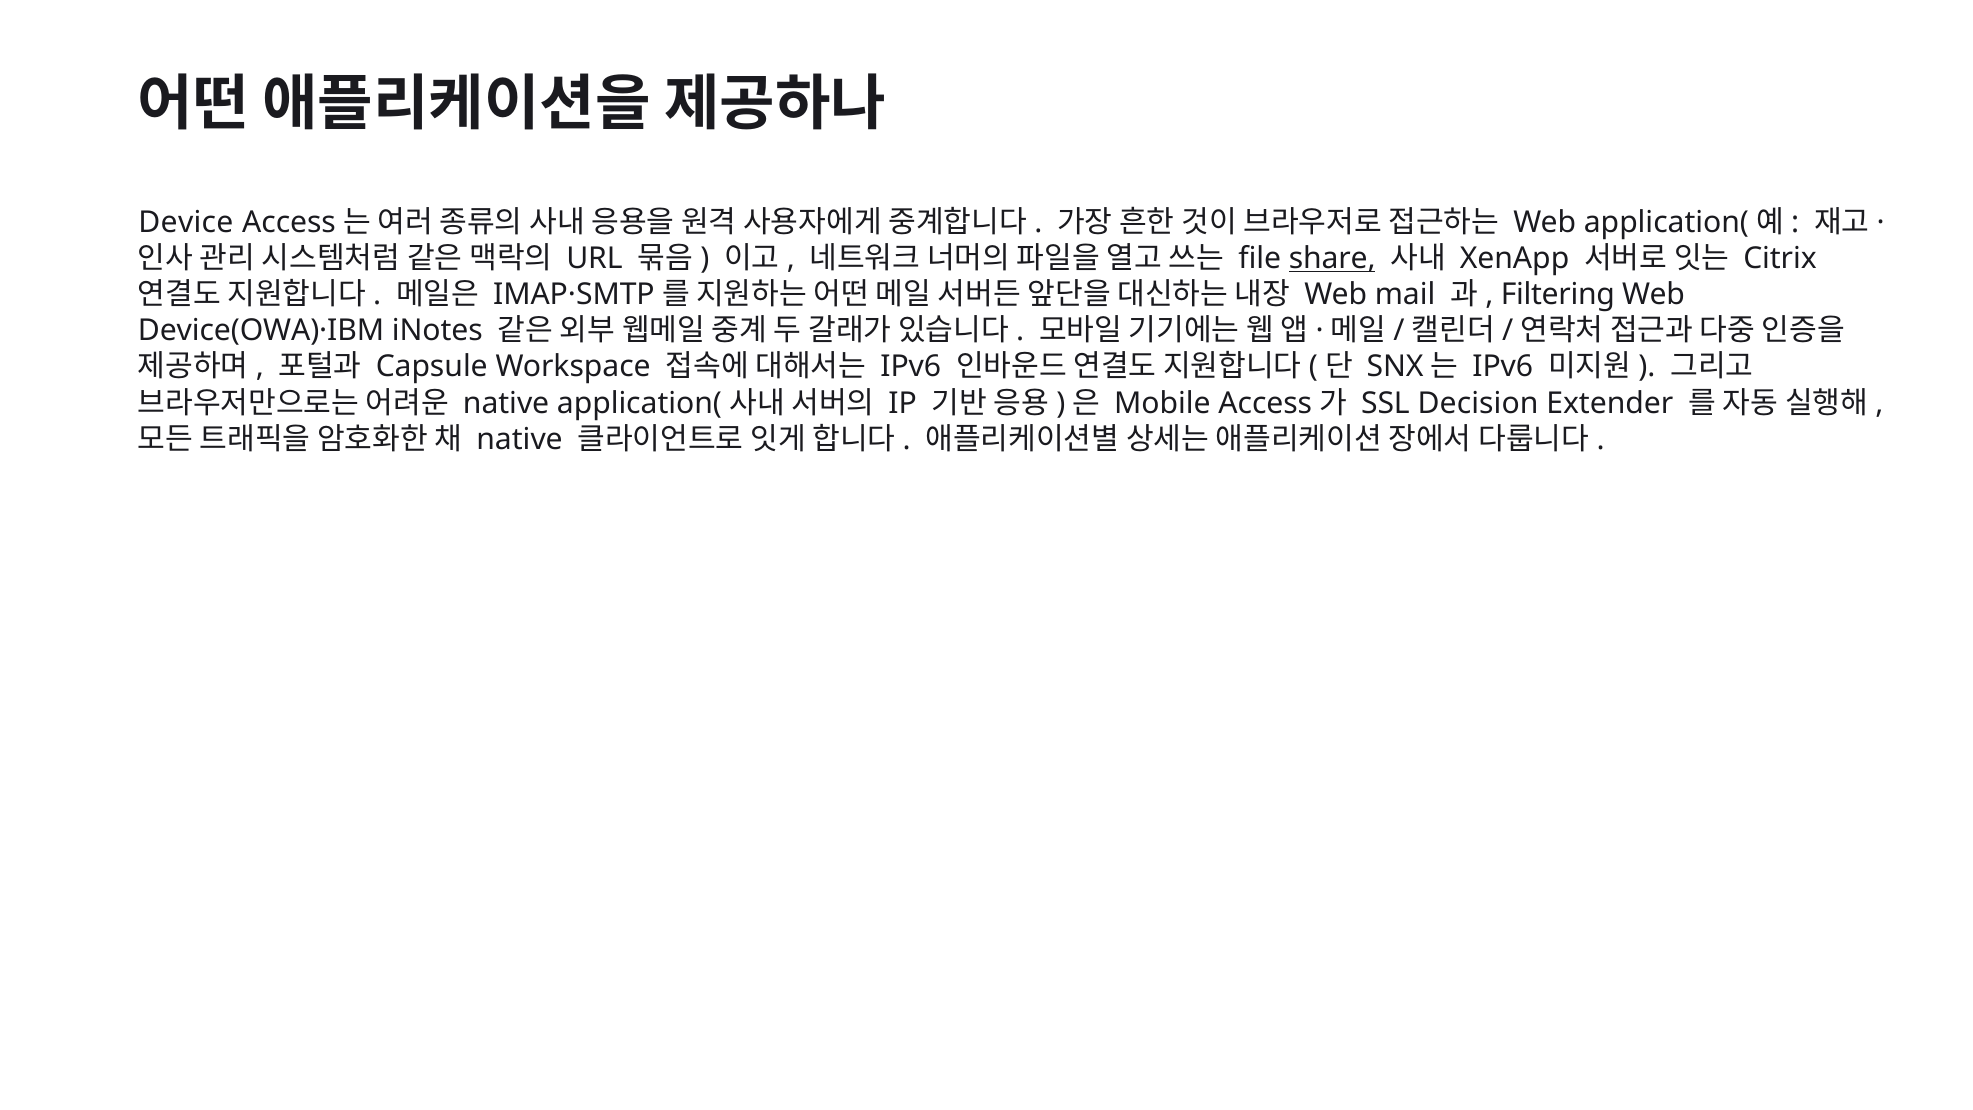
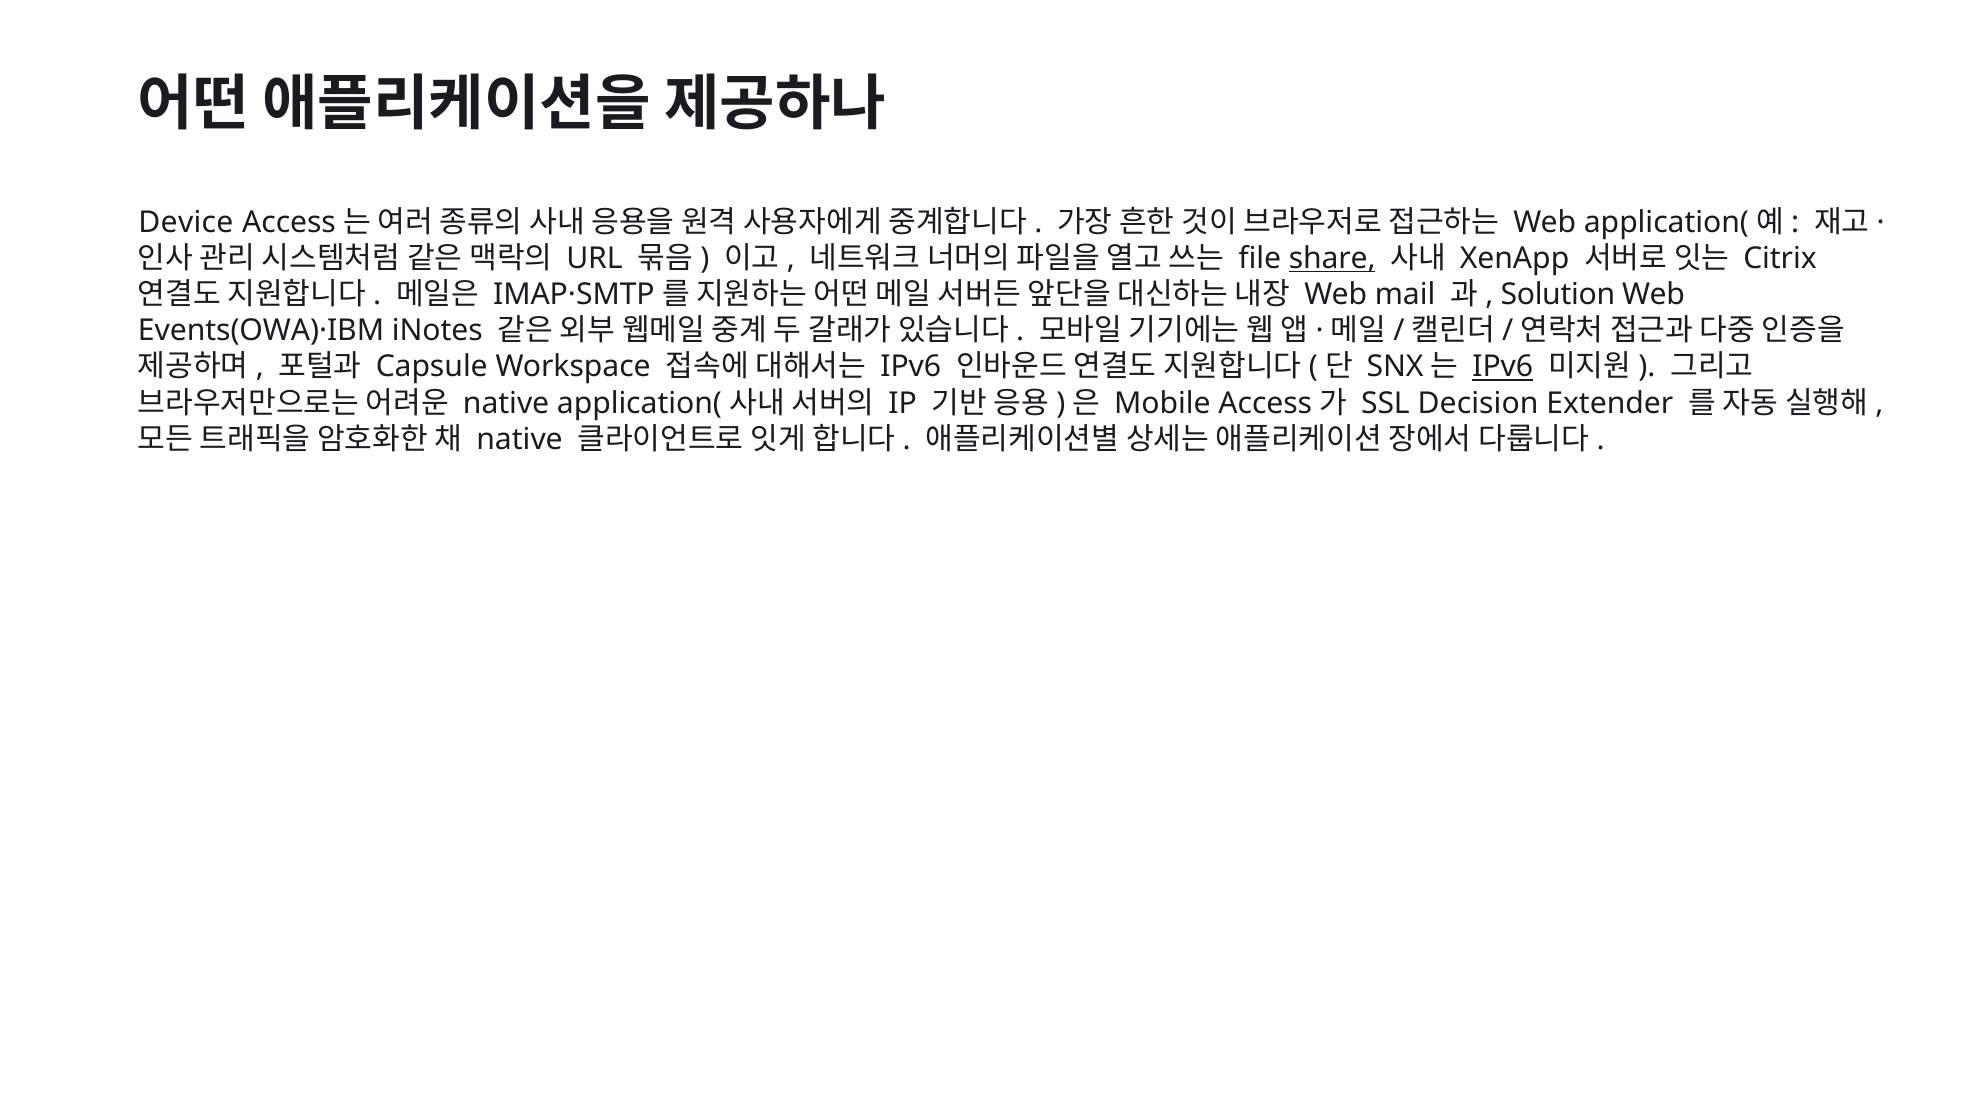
Filtering: Filtering -> Solution (1558, 295)
Device(OWA)·IBM: Device(OWA)·IBM -> Events(OWA)·IBM (261, 331)
IPv6 underline: none -> present (1503, 367)
